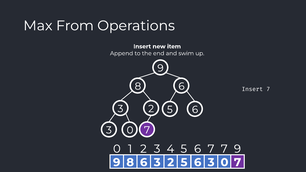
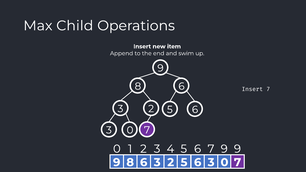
From: From -> Child (75, 26)
7: 7 -> 9 (224, 149)
